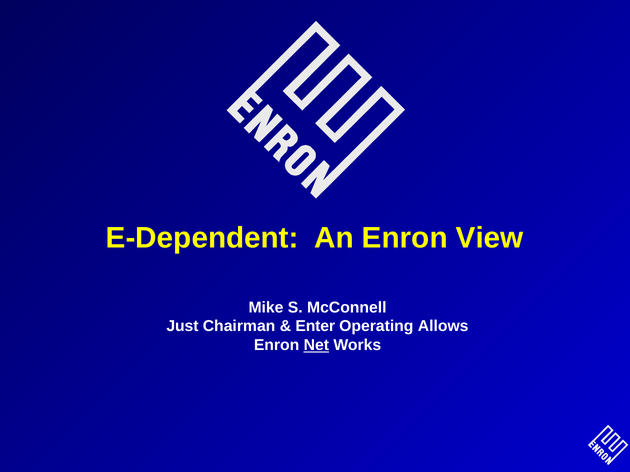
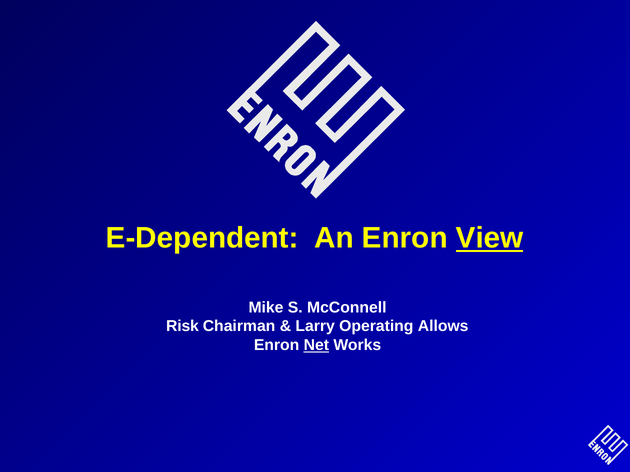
View underline: none -> present (490, 238)
Just: Just -> Risk (182, 327)
Enter: Enter -> Larry (315, 327)
